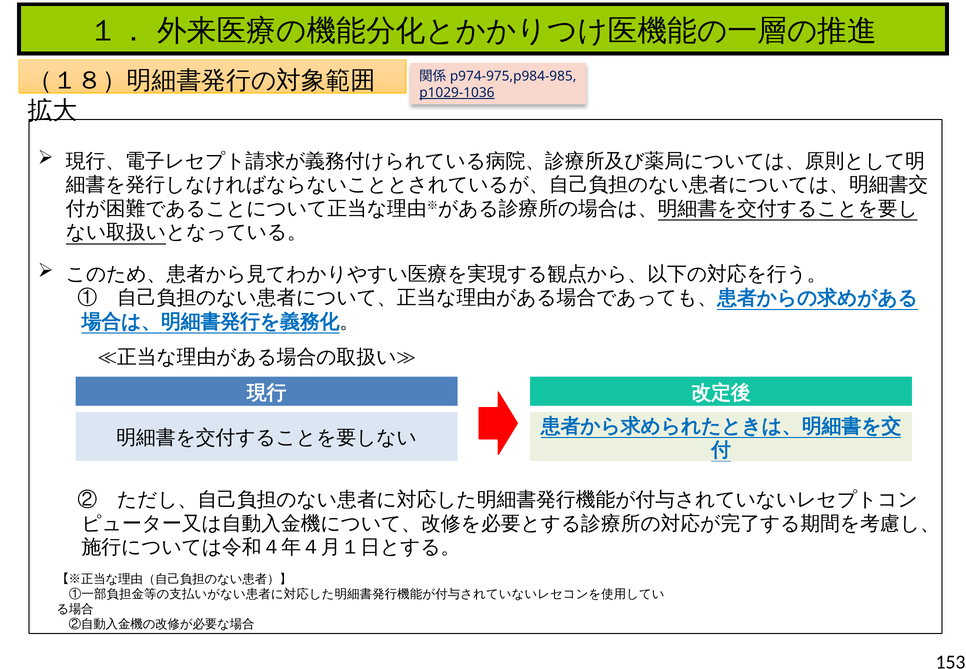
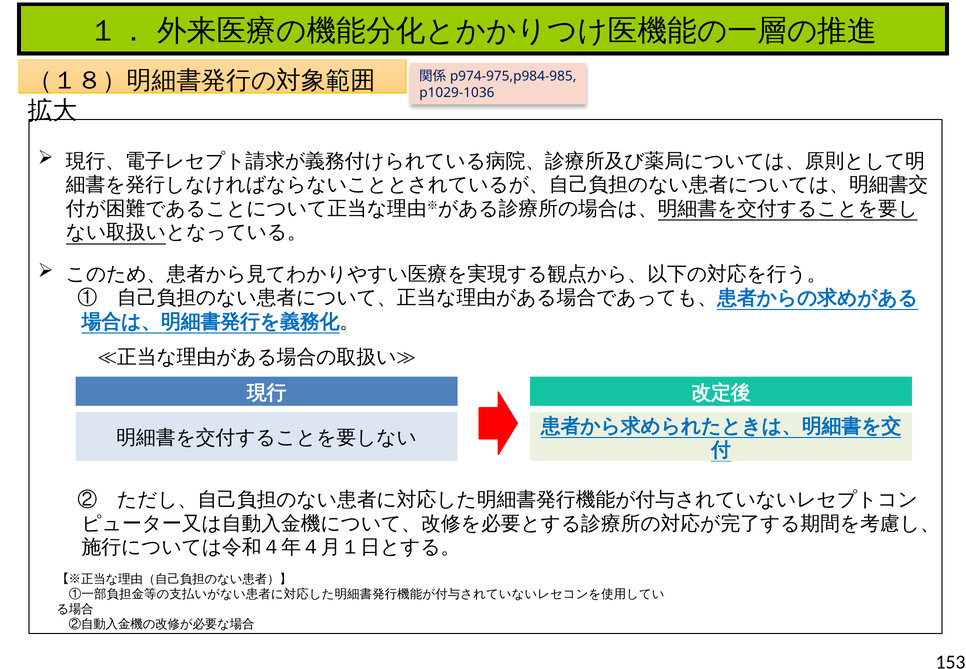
p1029-1036 underline: present -> none (457, 93)
